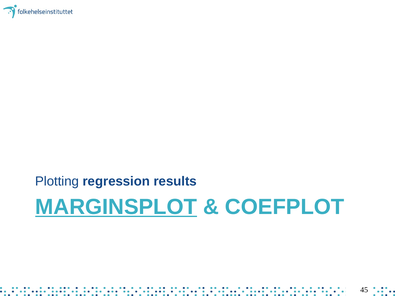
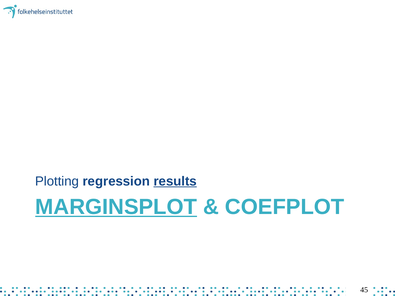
results underline: none -> present (175, 181)
